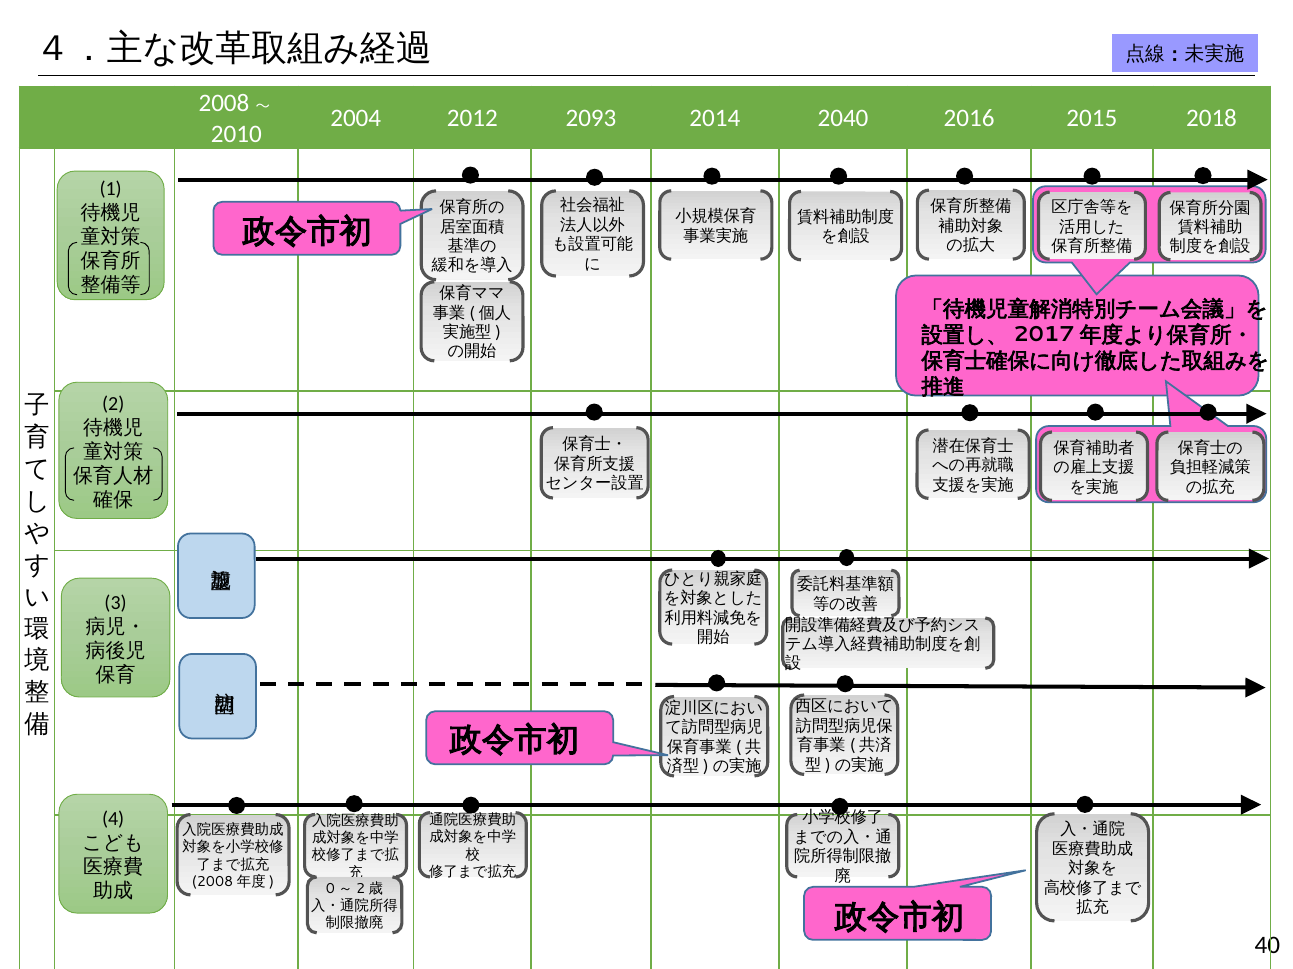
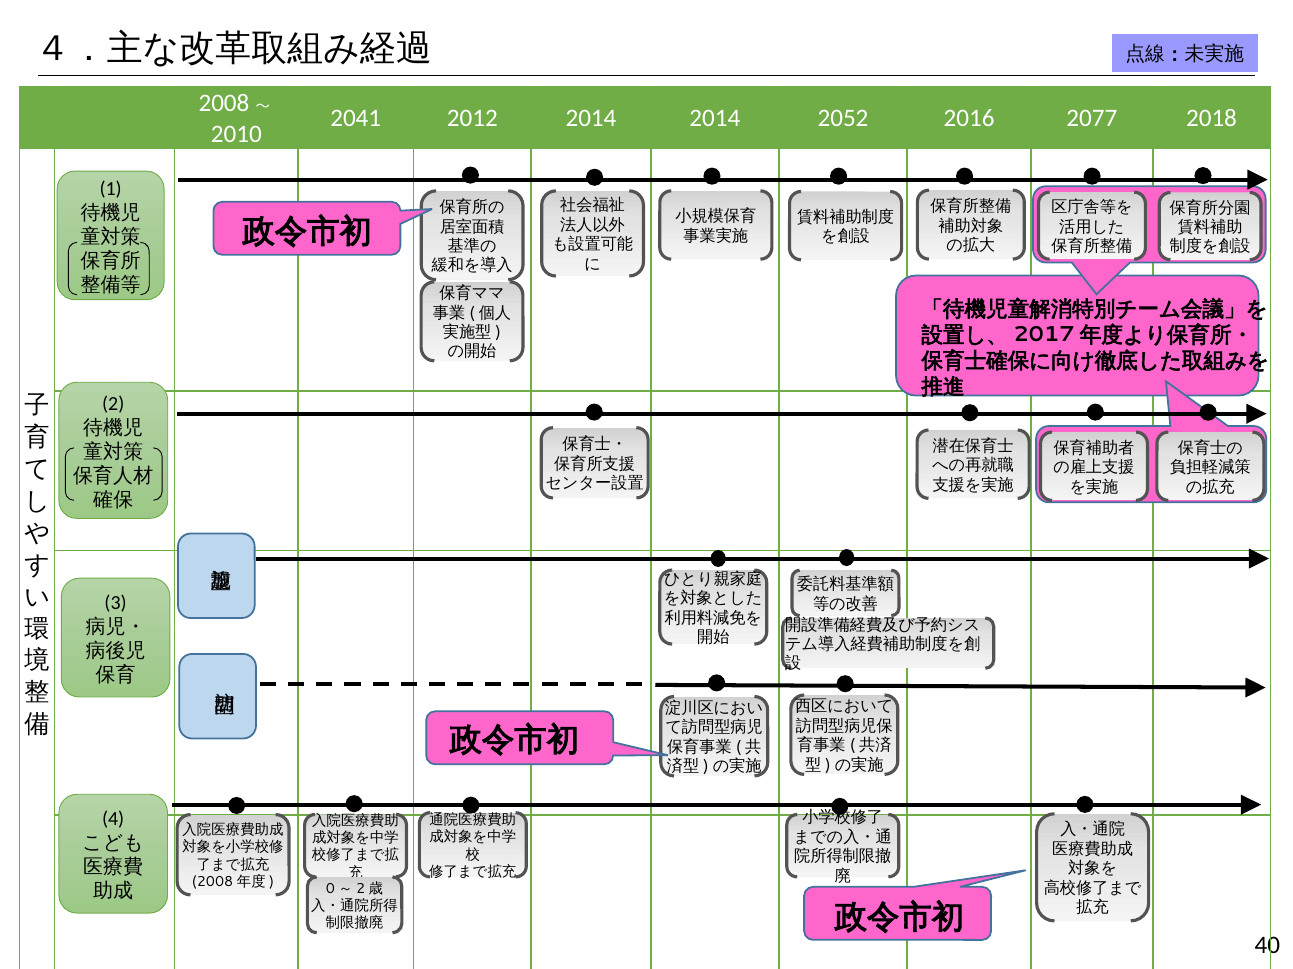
2004: 2004 -> 2041 (356, 118)
2012 2093: 2093 -> 2014 (591, 118)
2040: 2040 -> 2052 (843, 118)
2015: 2015 -> 2077 (1092, 118)
